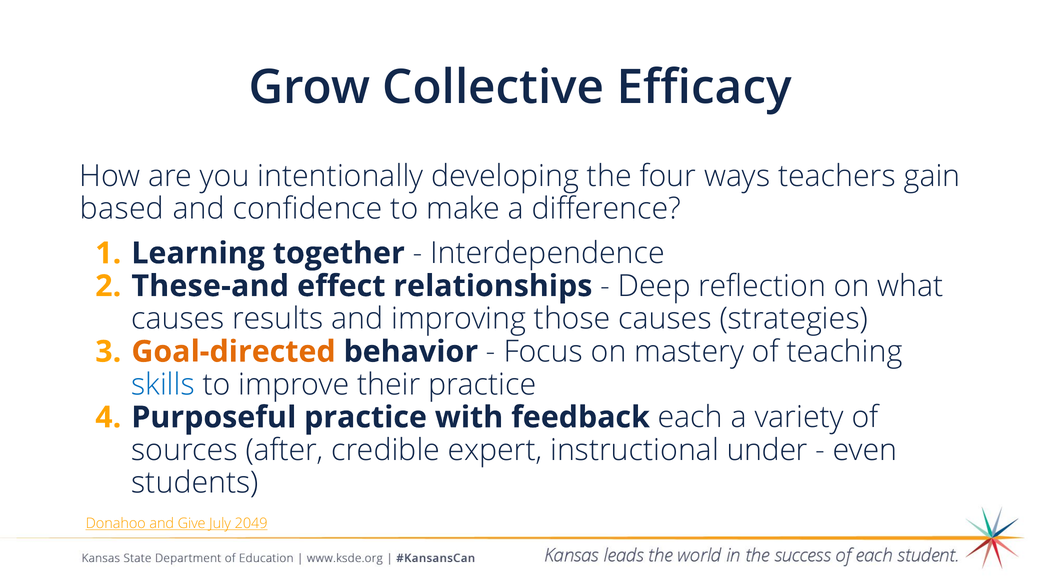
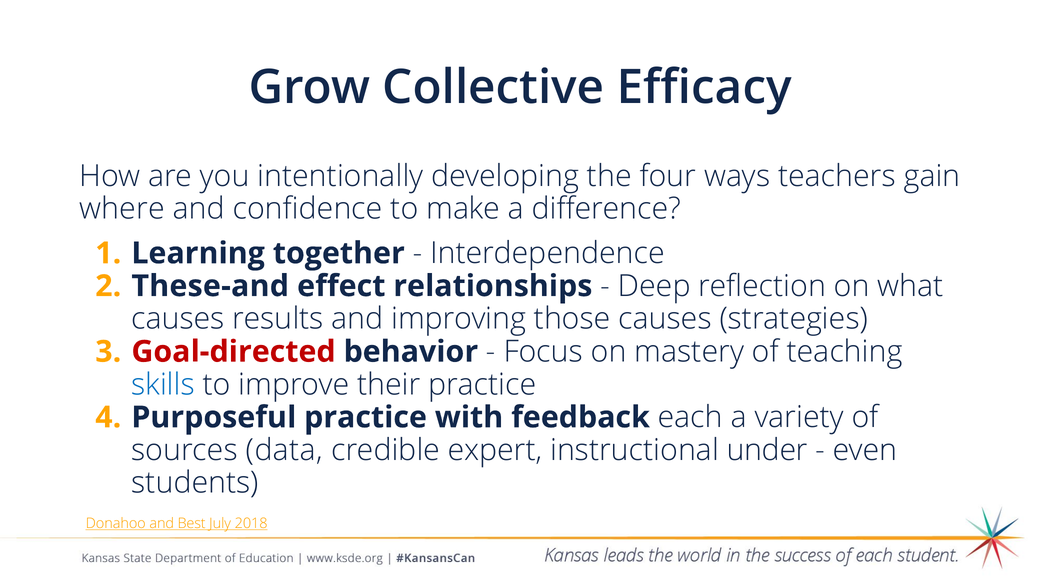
based: based -> where (122, 209)
Goal-directed colour: orange -> red (234, 351)
after: after -> data (284, 450)
Give: Give -> Best (192, 523)
2049: 2049 -> 2018 (251, 523)
